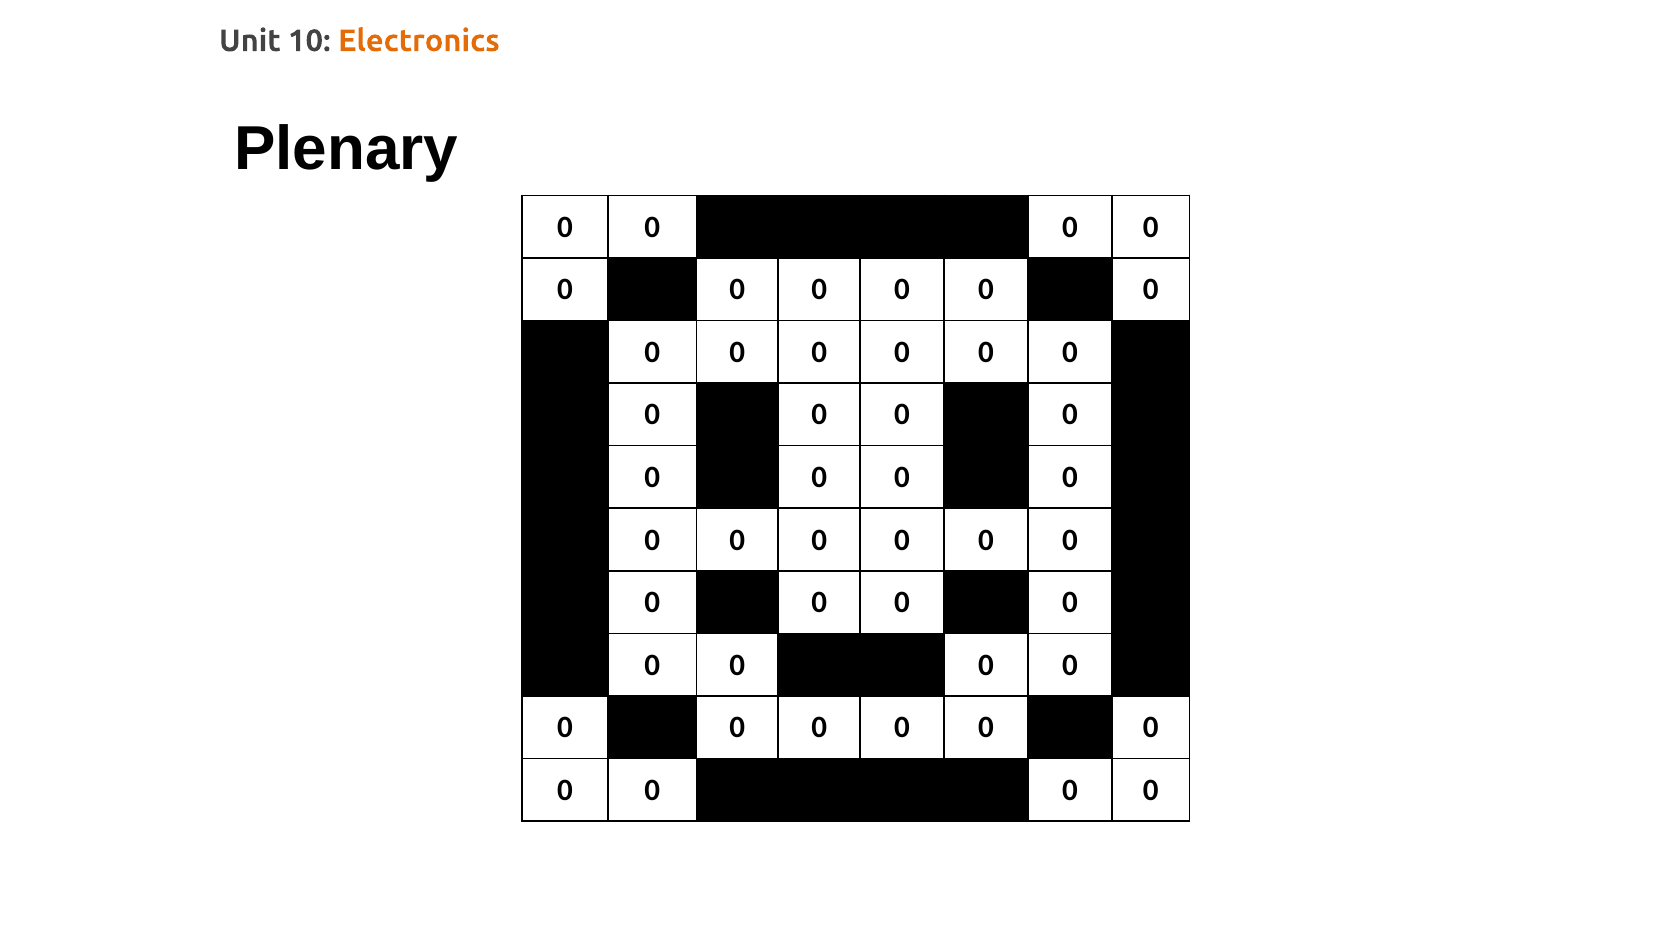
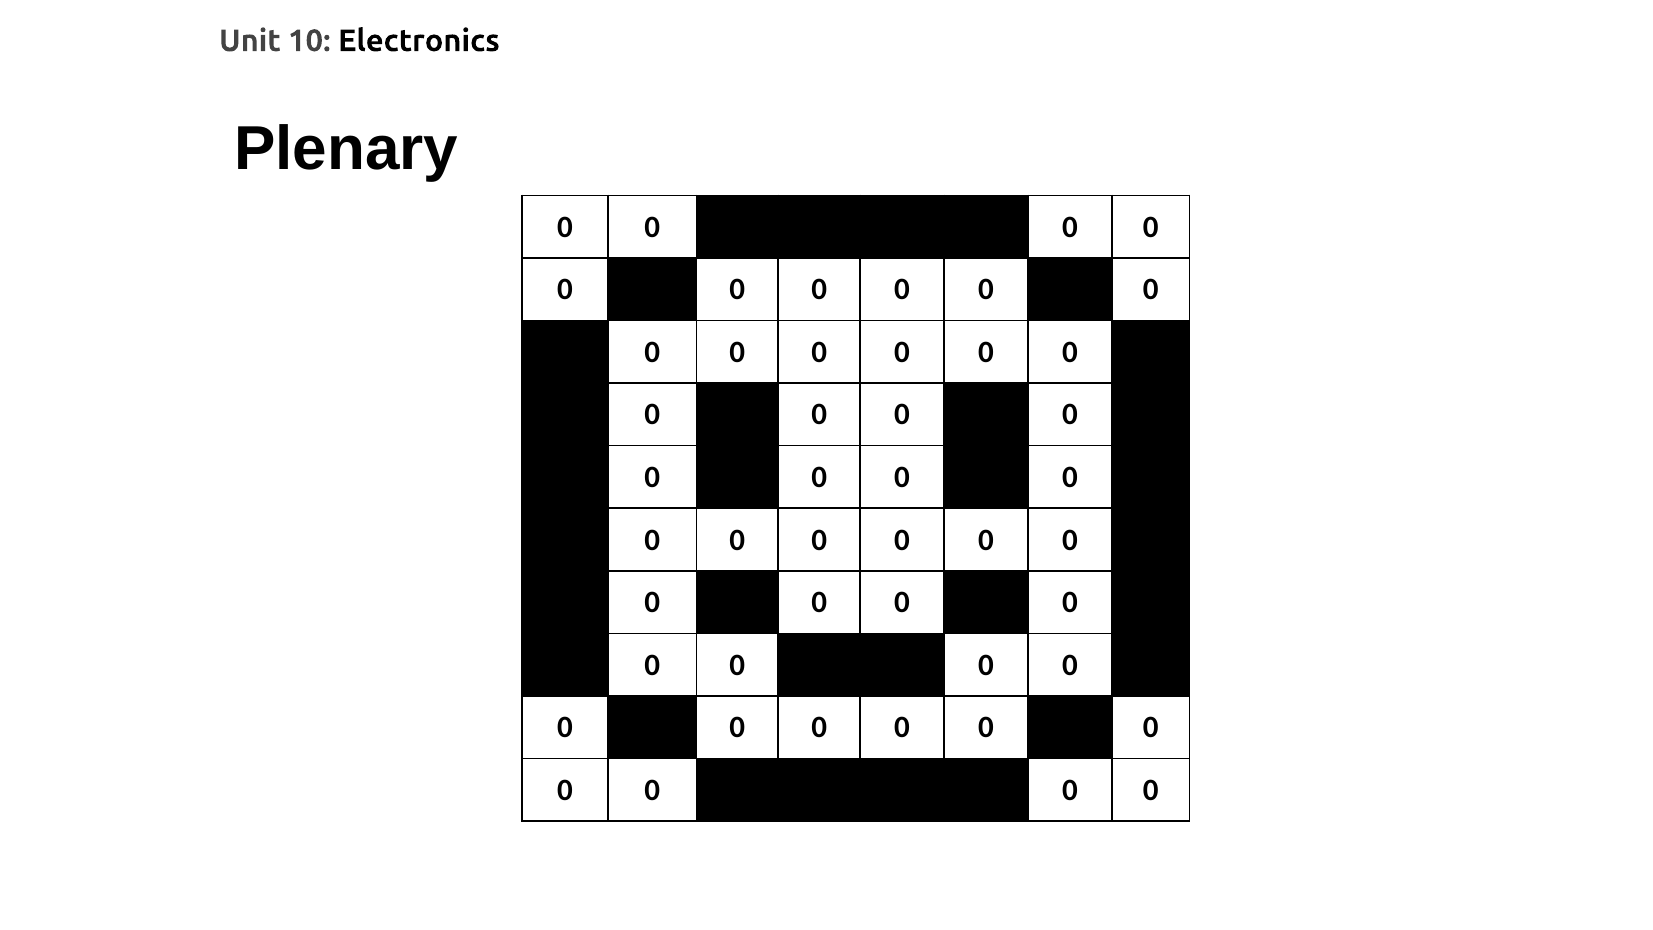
Electronics colour: orange -> black (419, 41)
